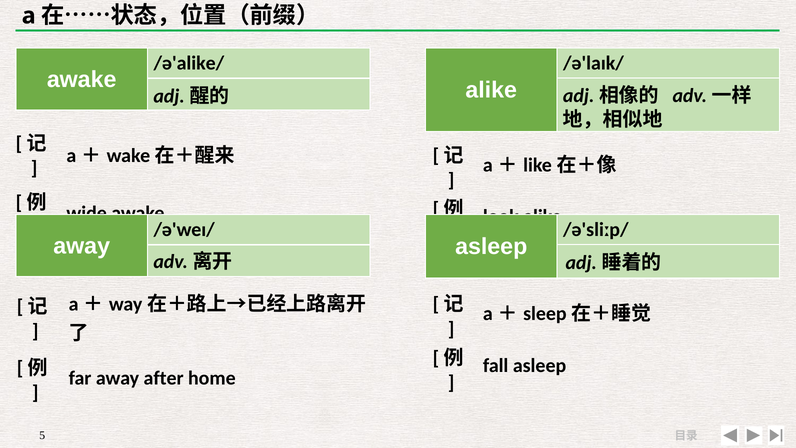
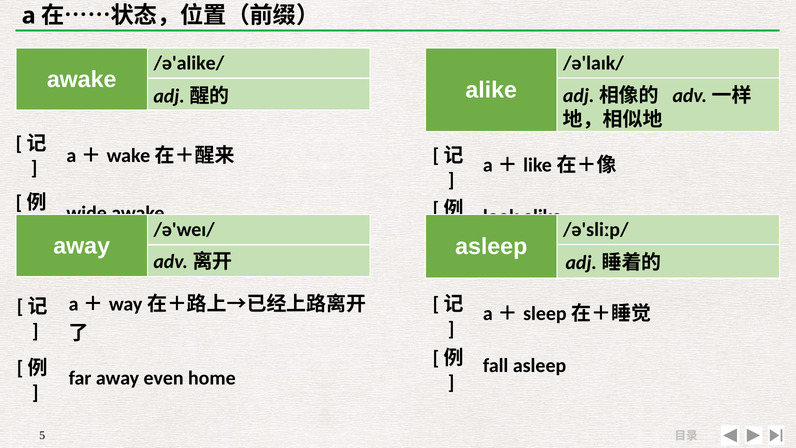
after: after -> even (164, 378)
